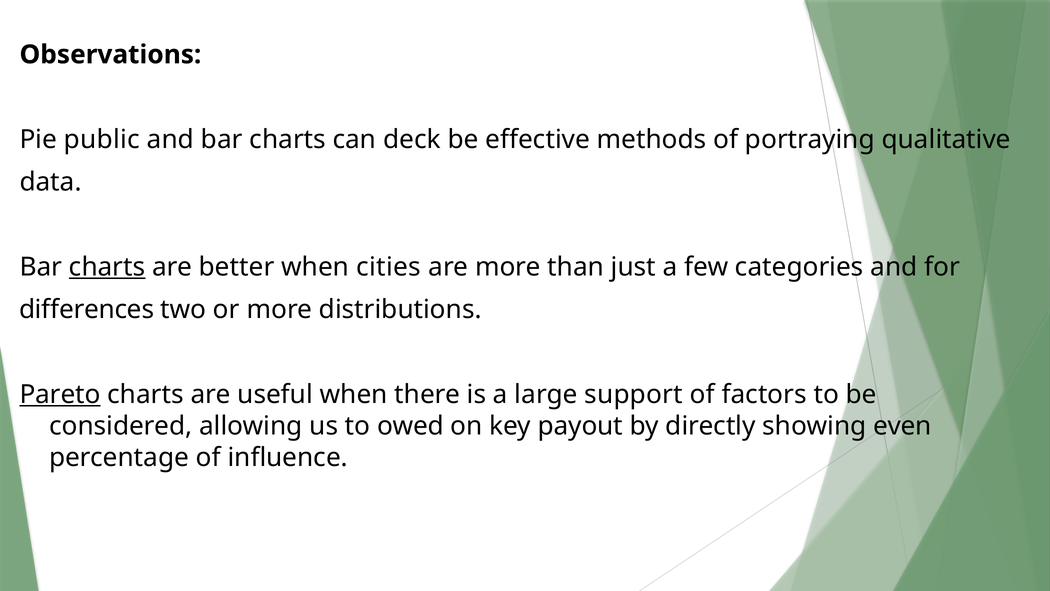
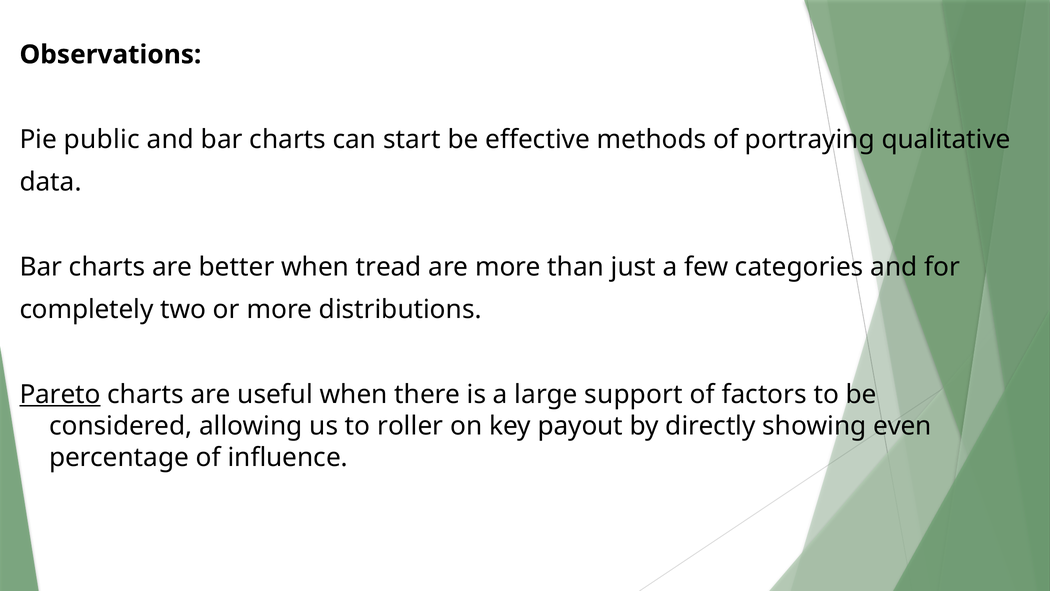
deck: deck -> start (412, 139)
charts underline: present -> none (107, 267)
cities: cities -> tread (389, 267)
differences: differences -> completely (87, 309)
owed: owed -> roller (410, 426)
